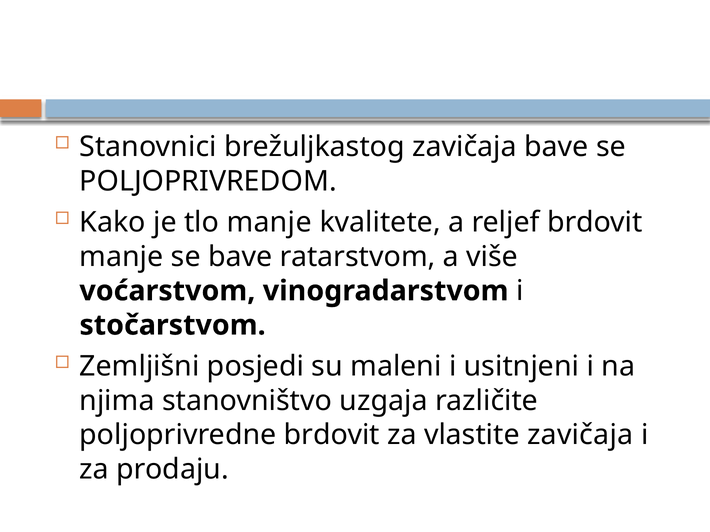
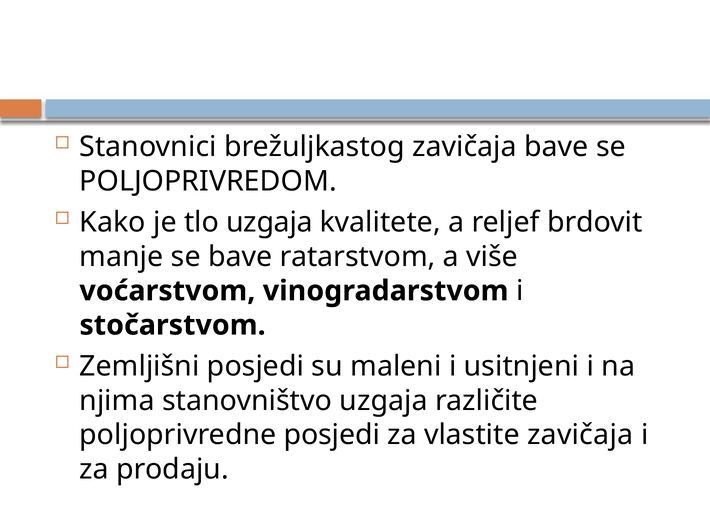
tlo manje: manje -> uzgaja (269, 223)
poljoprivredne brdovit: brdovit -> posjedi (332, 435)
